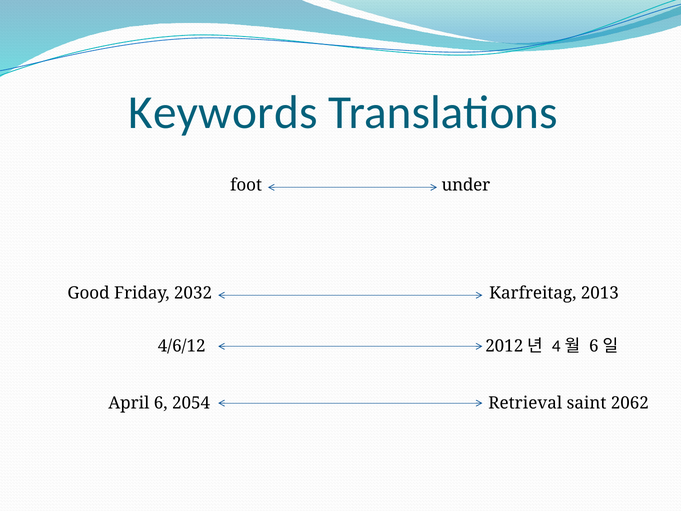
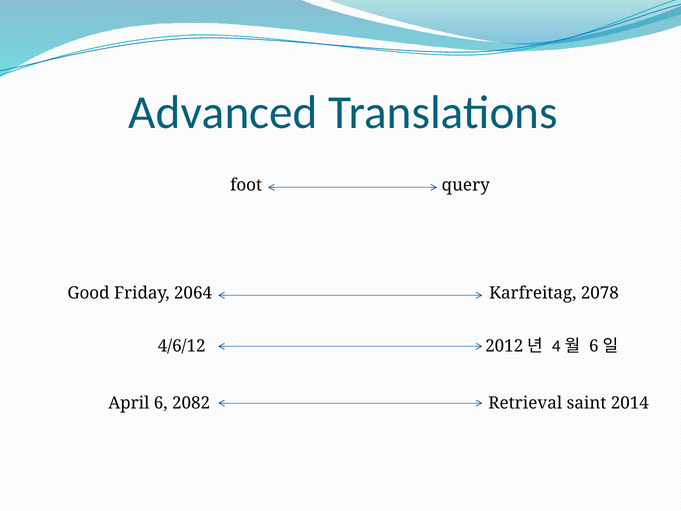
Keywords: Keywords -> Advanced (223, 112)
under: under -> query (466, 185)
2032: 2032 -> 2064 (193, 293)
2013: 2013 -> 2078 (600, 293)
2054: 2054 -> 2082 (191, 403)
2062: 2062 -> 2014 (630, 403)
